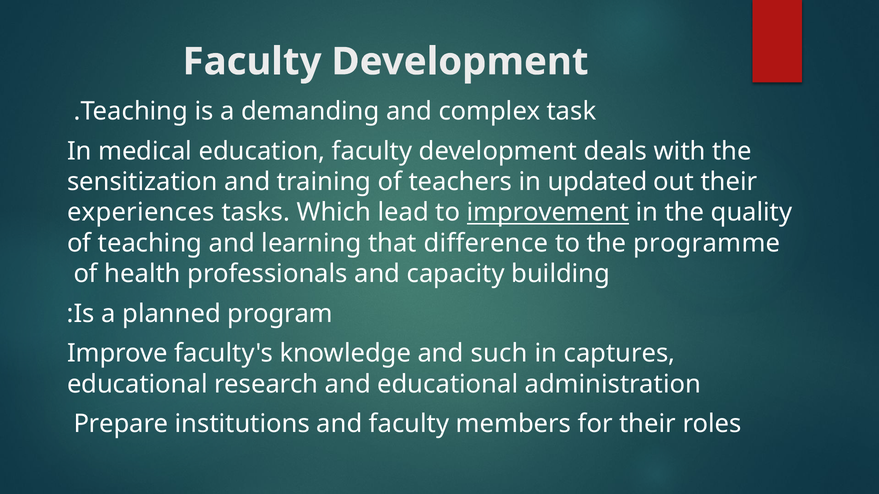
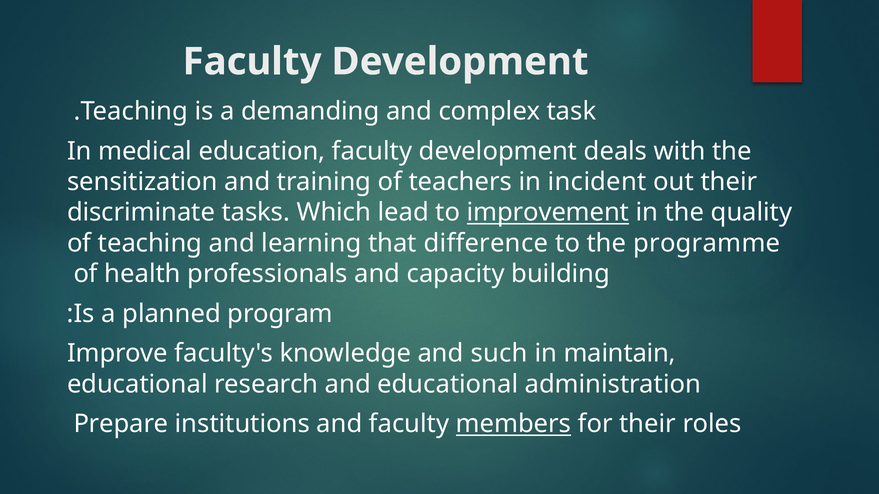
updated: updated -> incident (597, 182)
experiences: experiences -> discriminate (141, 213)
captures: captures -> maintain (620, 354)
members underline: none -> present (513, 424)
